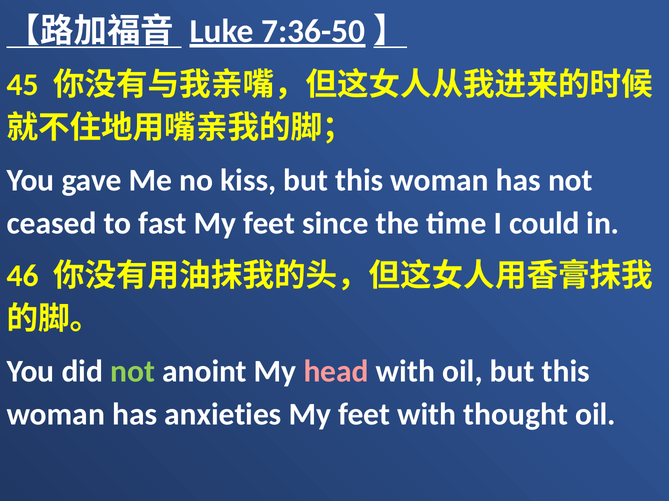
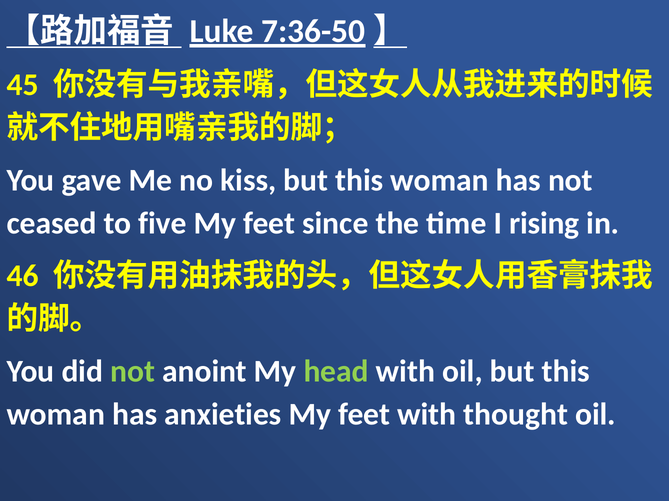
fast: fast -> five (163, 224)
could: could -> rising (544, 224)
head colour: pink -> light green (336, 372)
